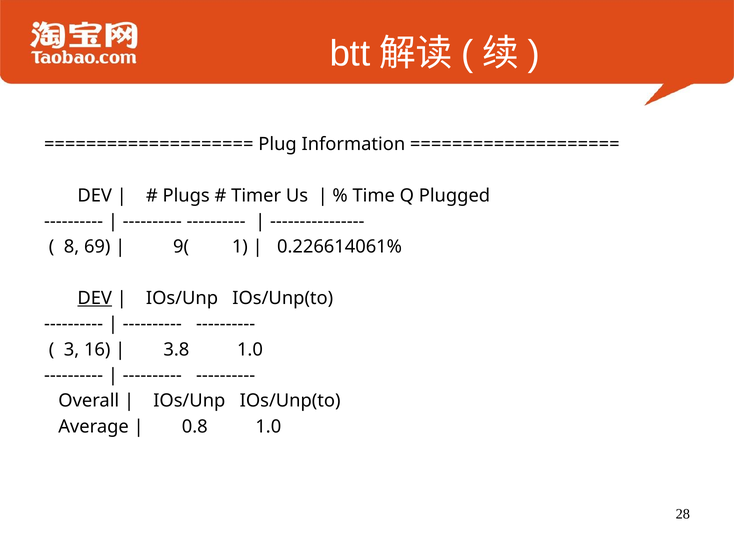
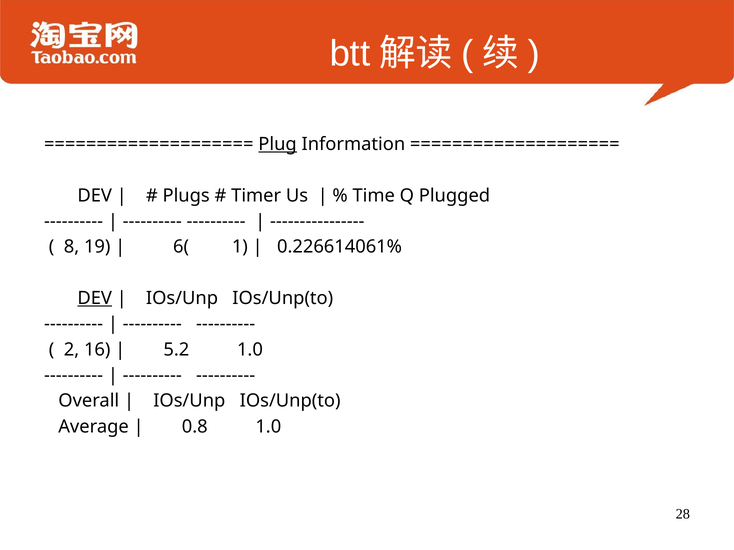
Plug underline: none -> present (278, 144)
69: 69 -> 19 (97, 247)
9(: 9( -> 6( (181, 247)
3: 3 -> 2 (72, 350)
3.8: 3.8 -> 5.2 (176, 350)
